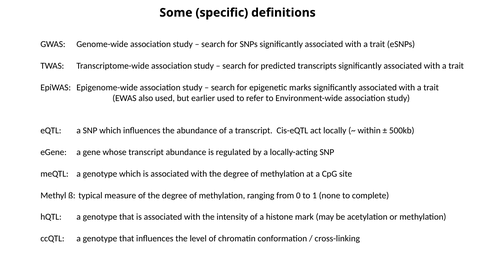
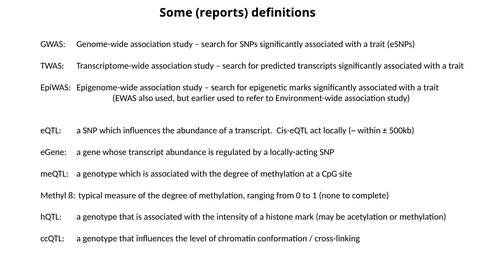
specific: specific -> reports (222, 13)
